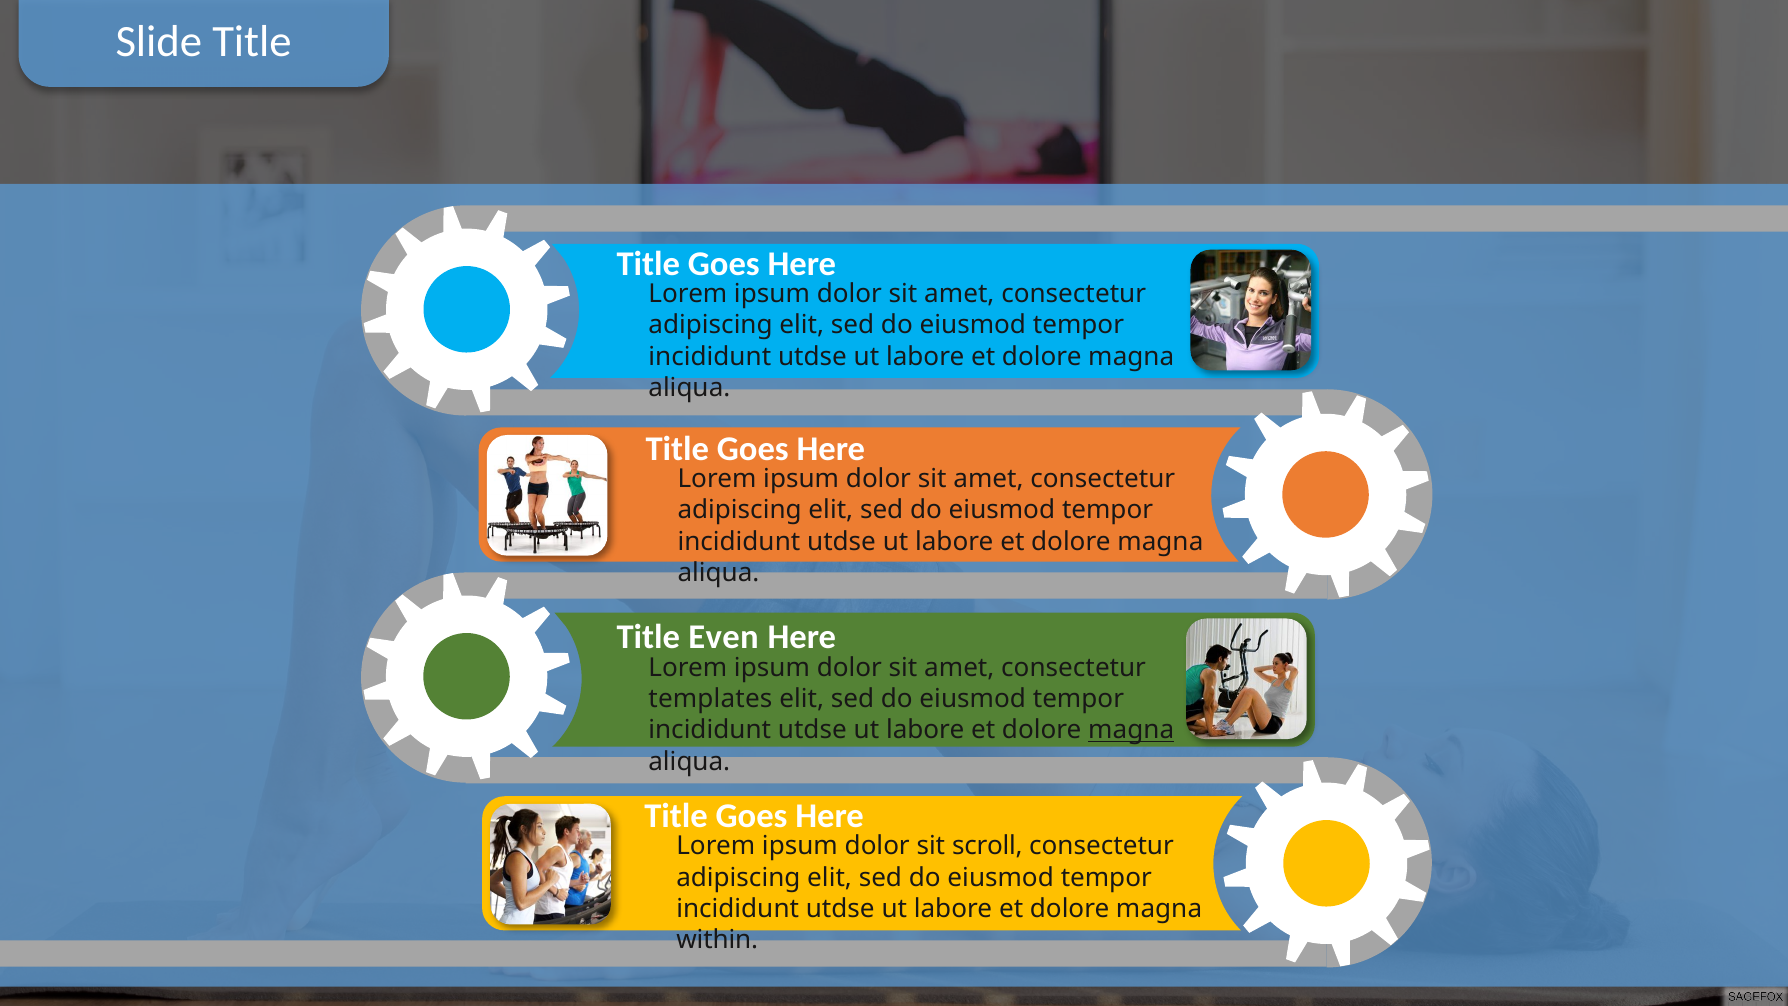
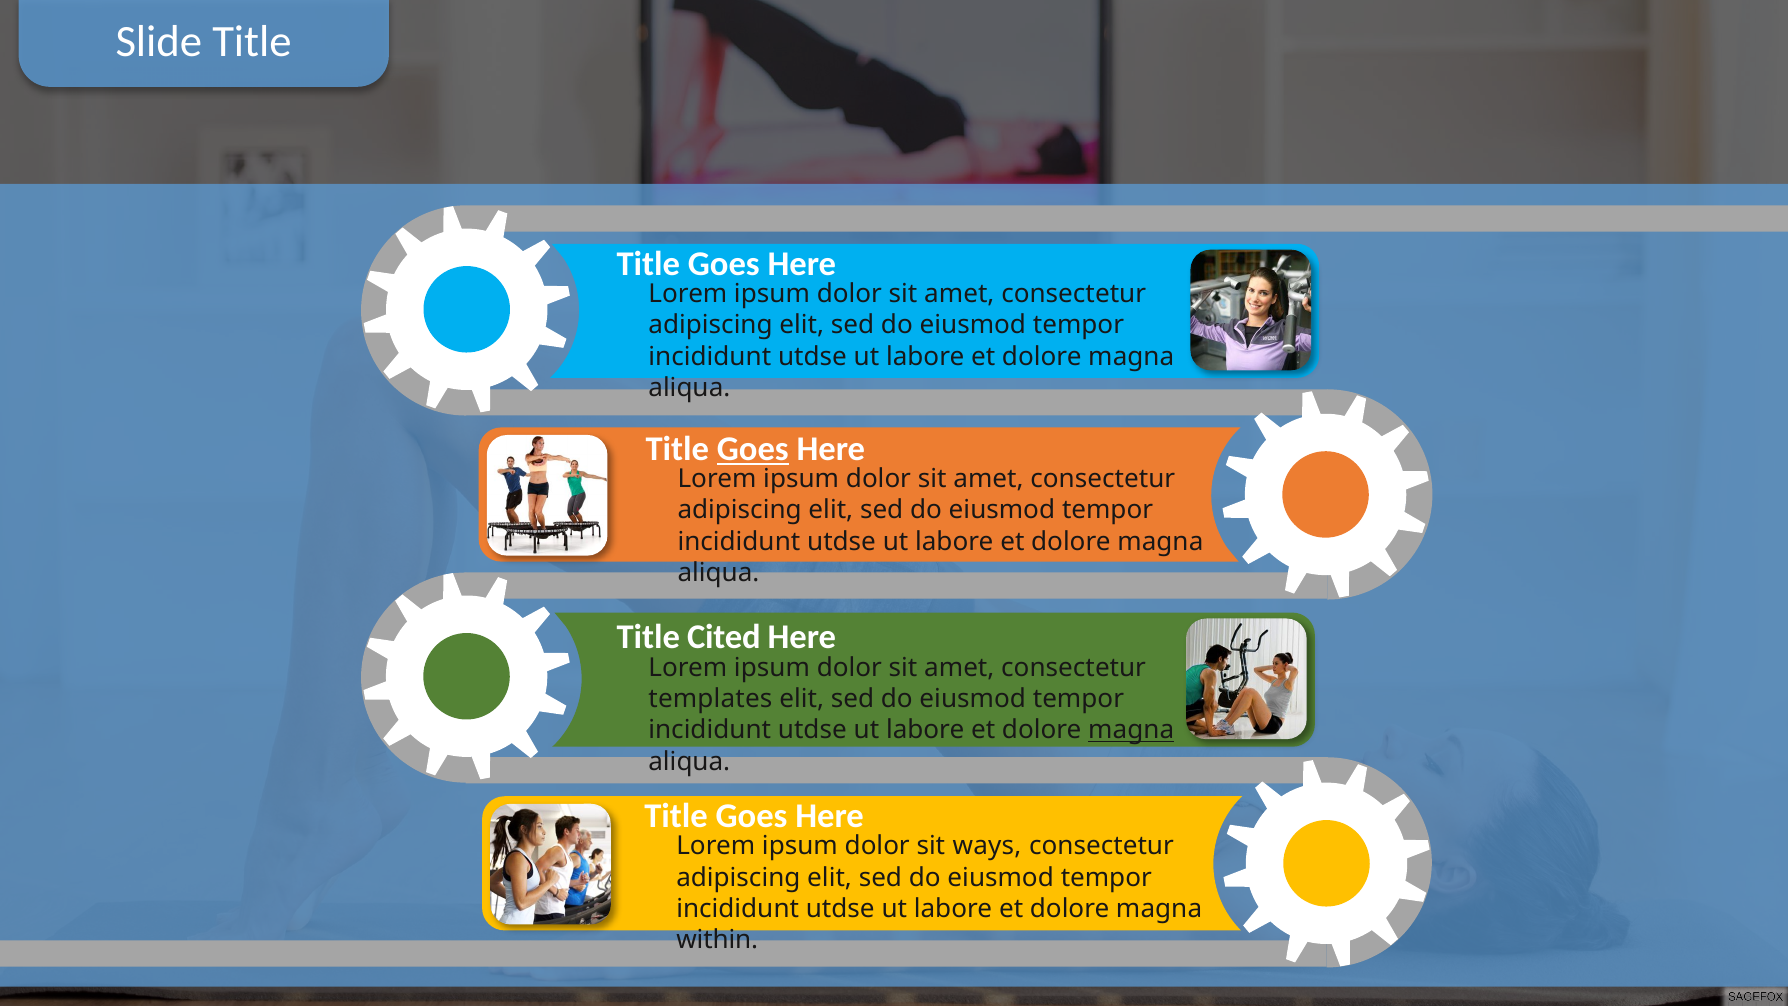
Goes underline: none -> present (753, 449)
Even: Even -> Cited (724, 637)
scroll: scroll -> ways (987, 846)
